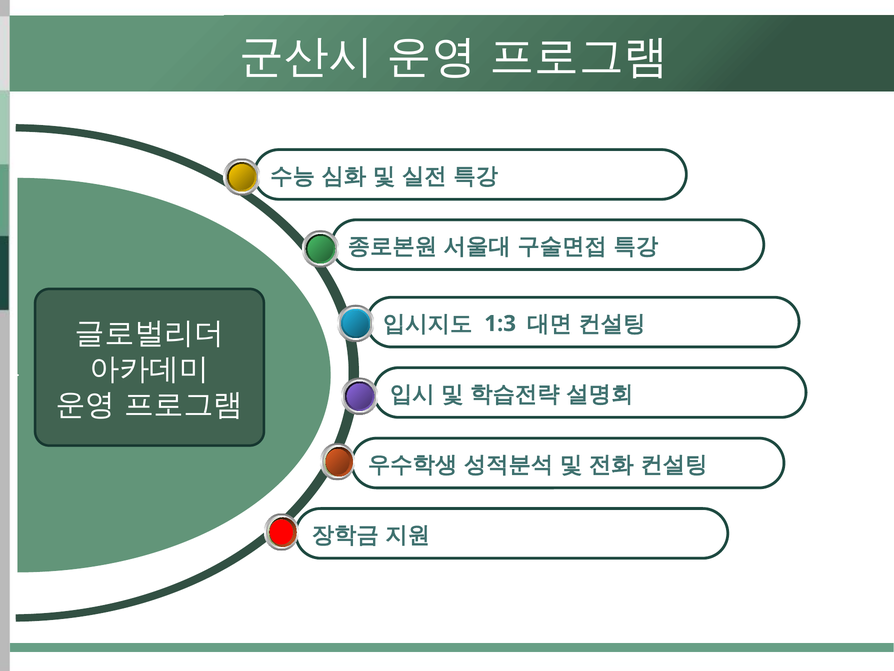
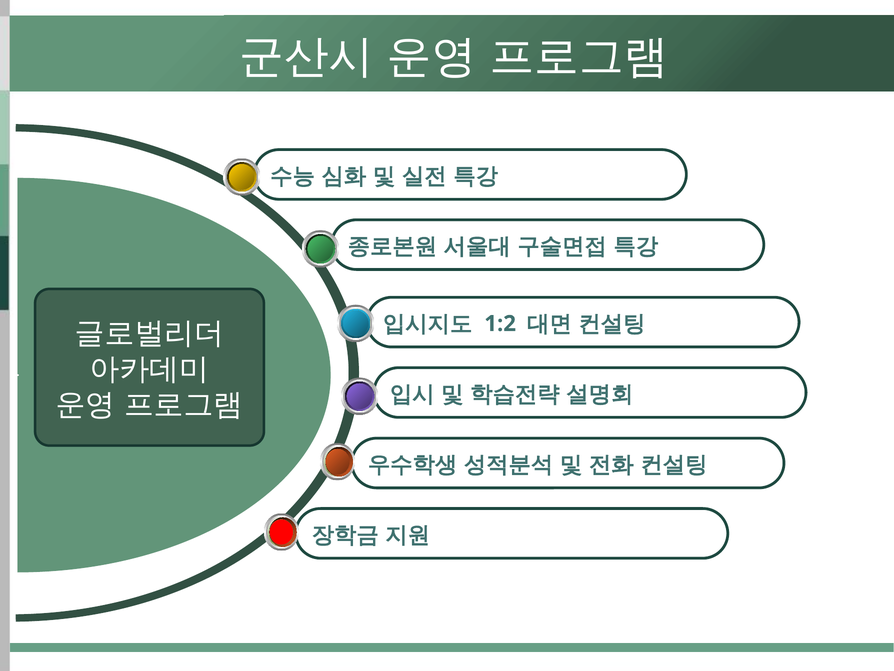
1:3: 1:3 -> 1:2 (500, 323)
